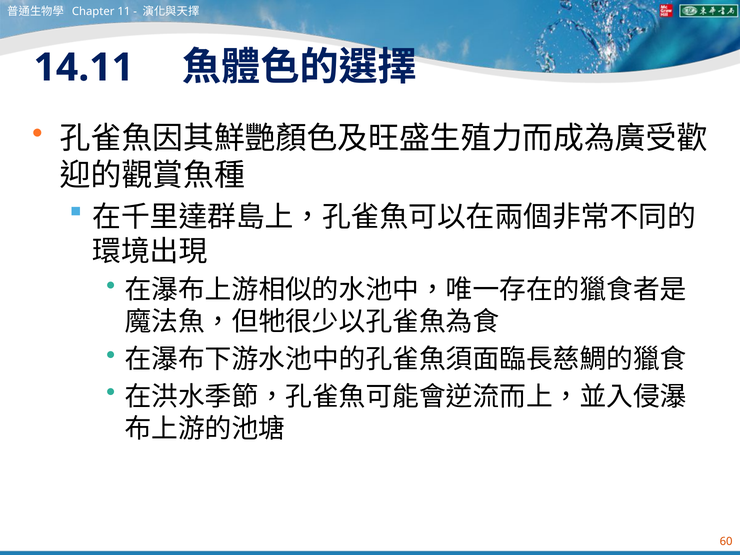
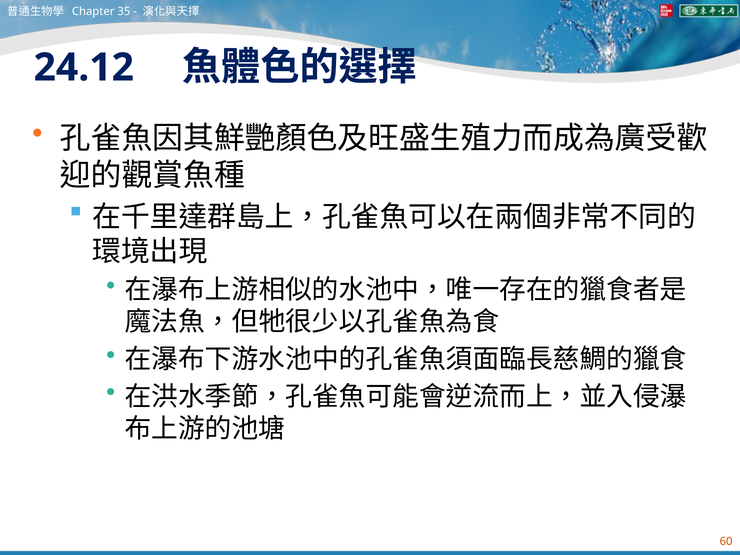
11: 11 -> 35 (124, 11)
14.11: 14.11 -> 24.12 (84, 68)
